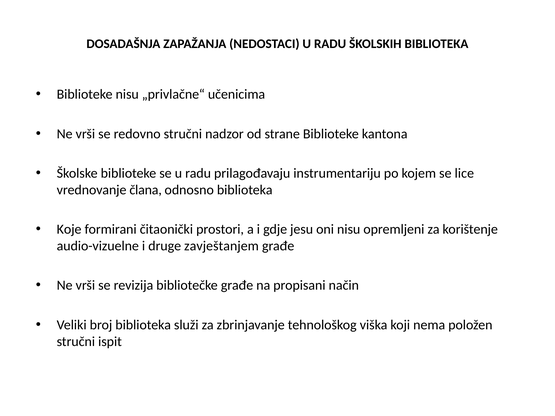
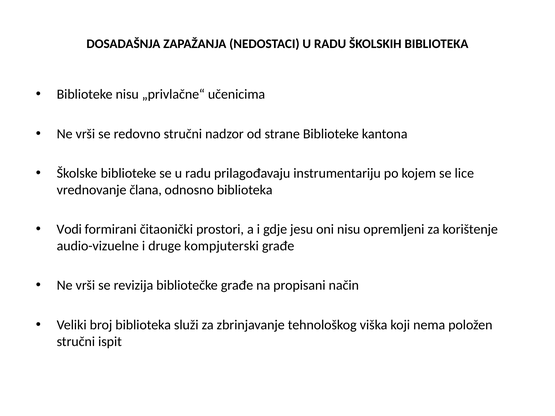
Koje: Koje -> Vodi (69, 229)
zavještanjem: zavještanjem -> kompjuterski (221, 246)
